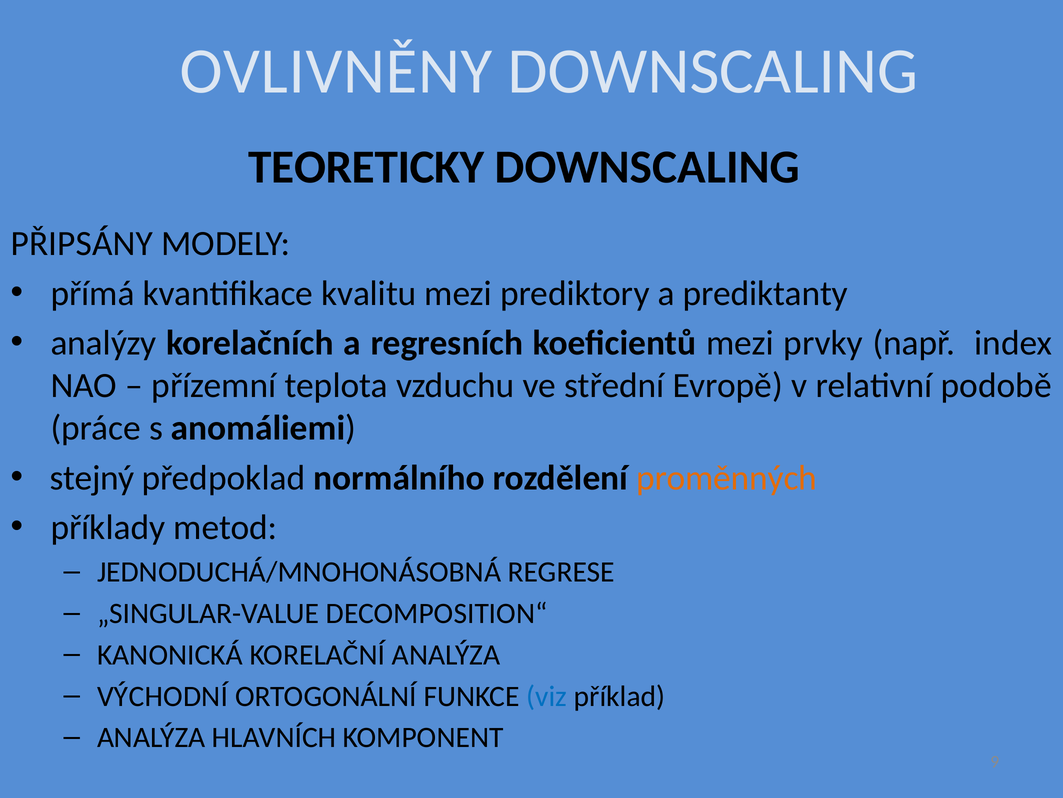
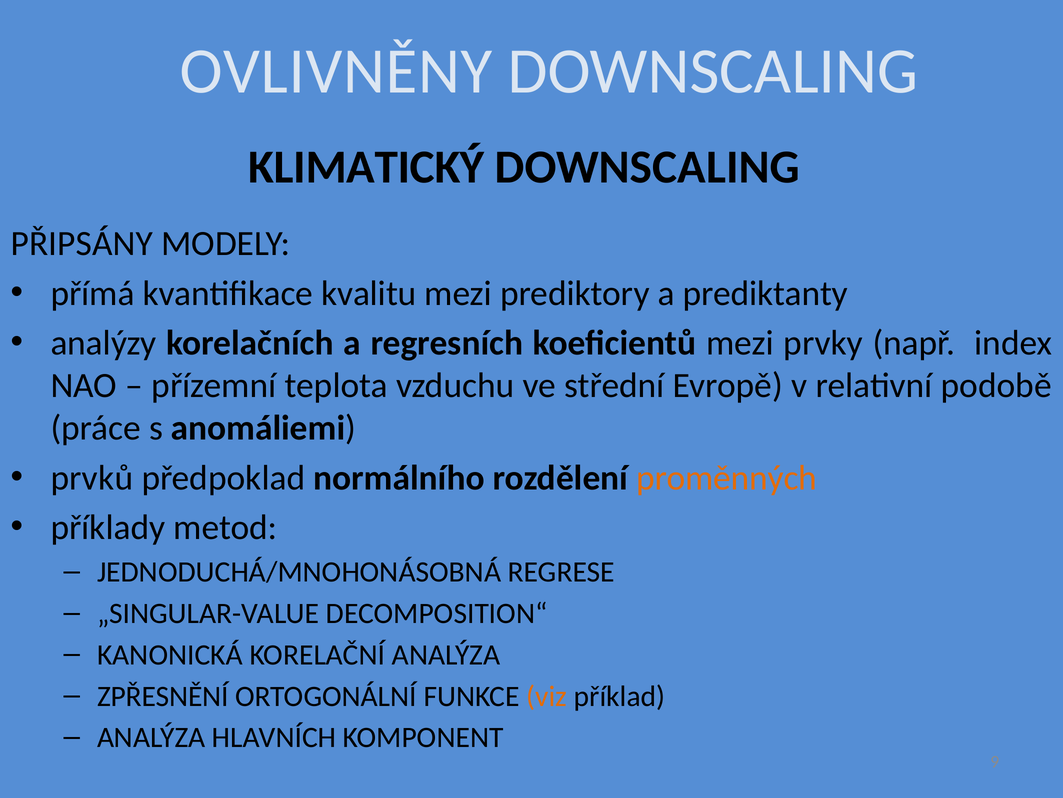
TEORETICKY: TEORETICKY -> KLIMATICKÝ (366, 167)
stejný: stejný -> prvků (92, 477)
VÝCHODNÍ: VÝCHODNÍ -> ZPŘESNĚNÍ (163, 696)
viz colour: blue -> orange (547, 696)
